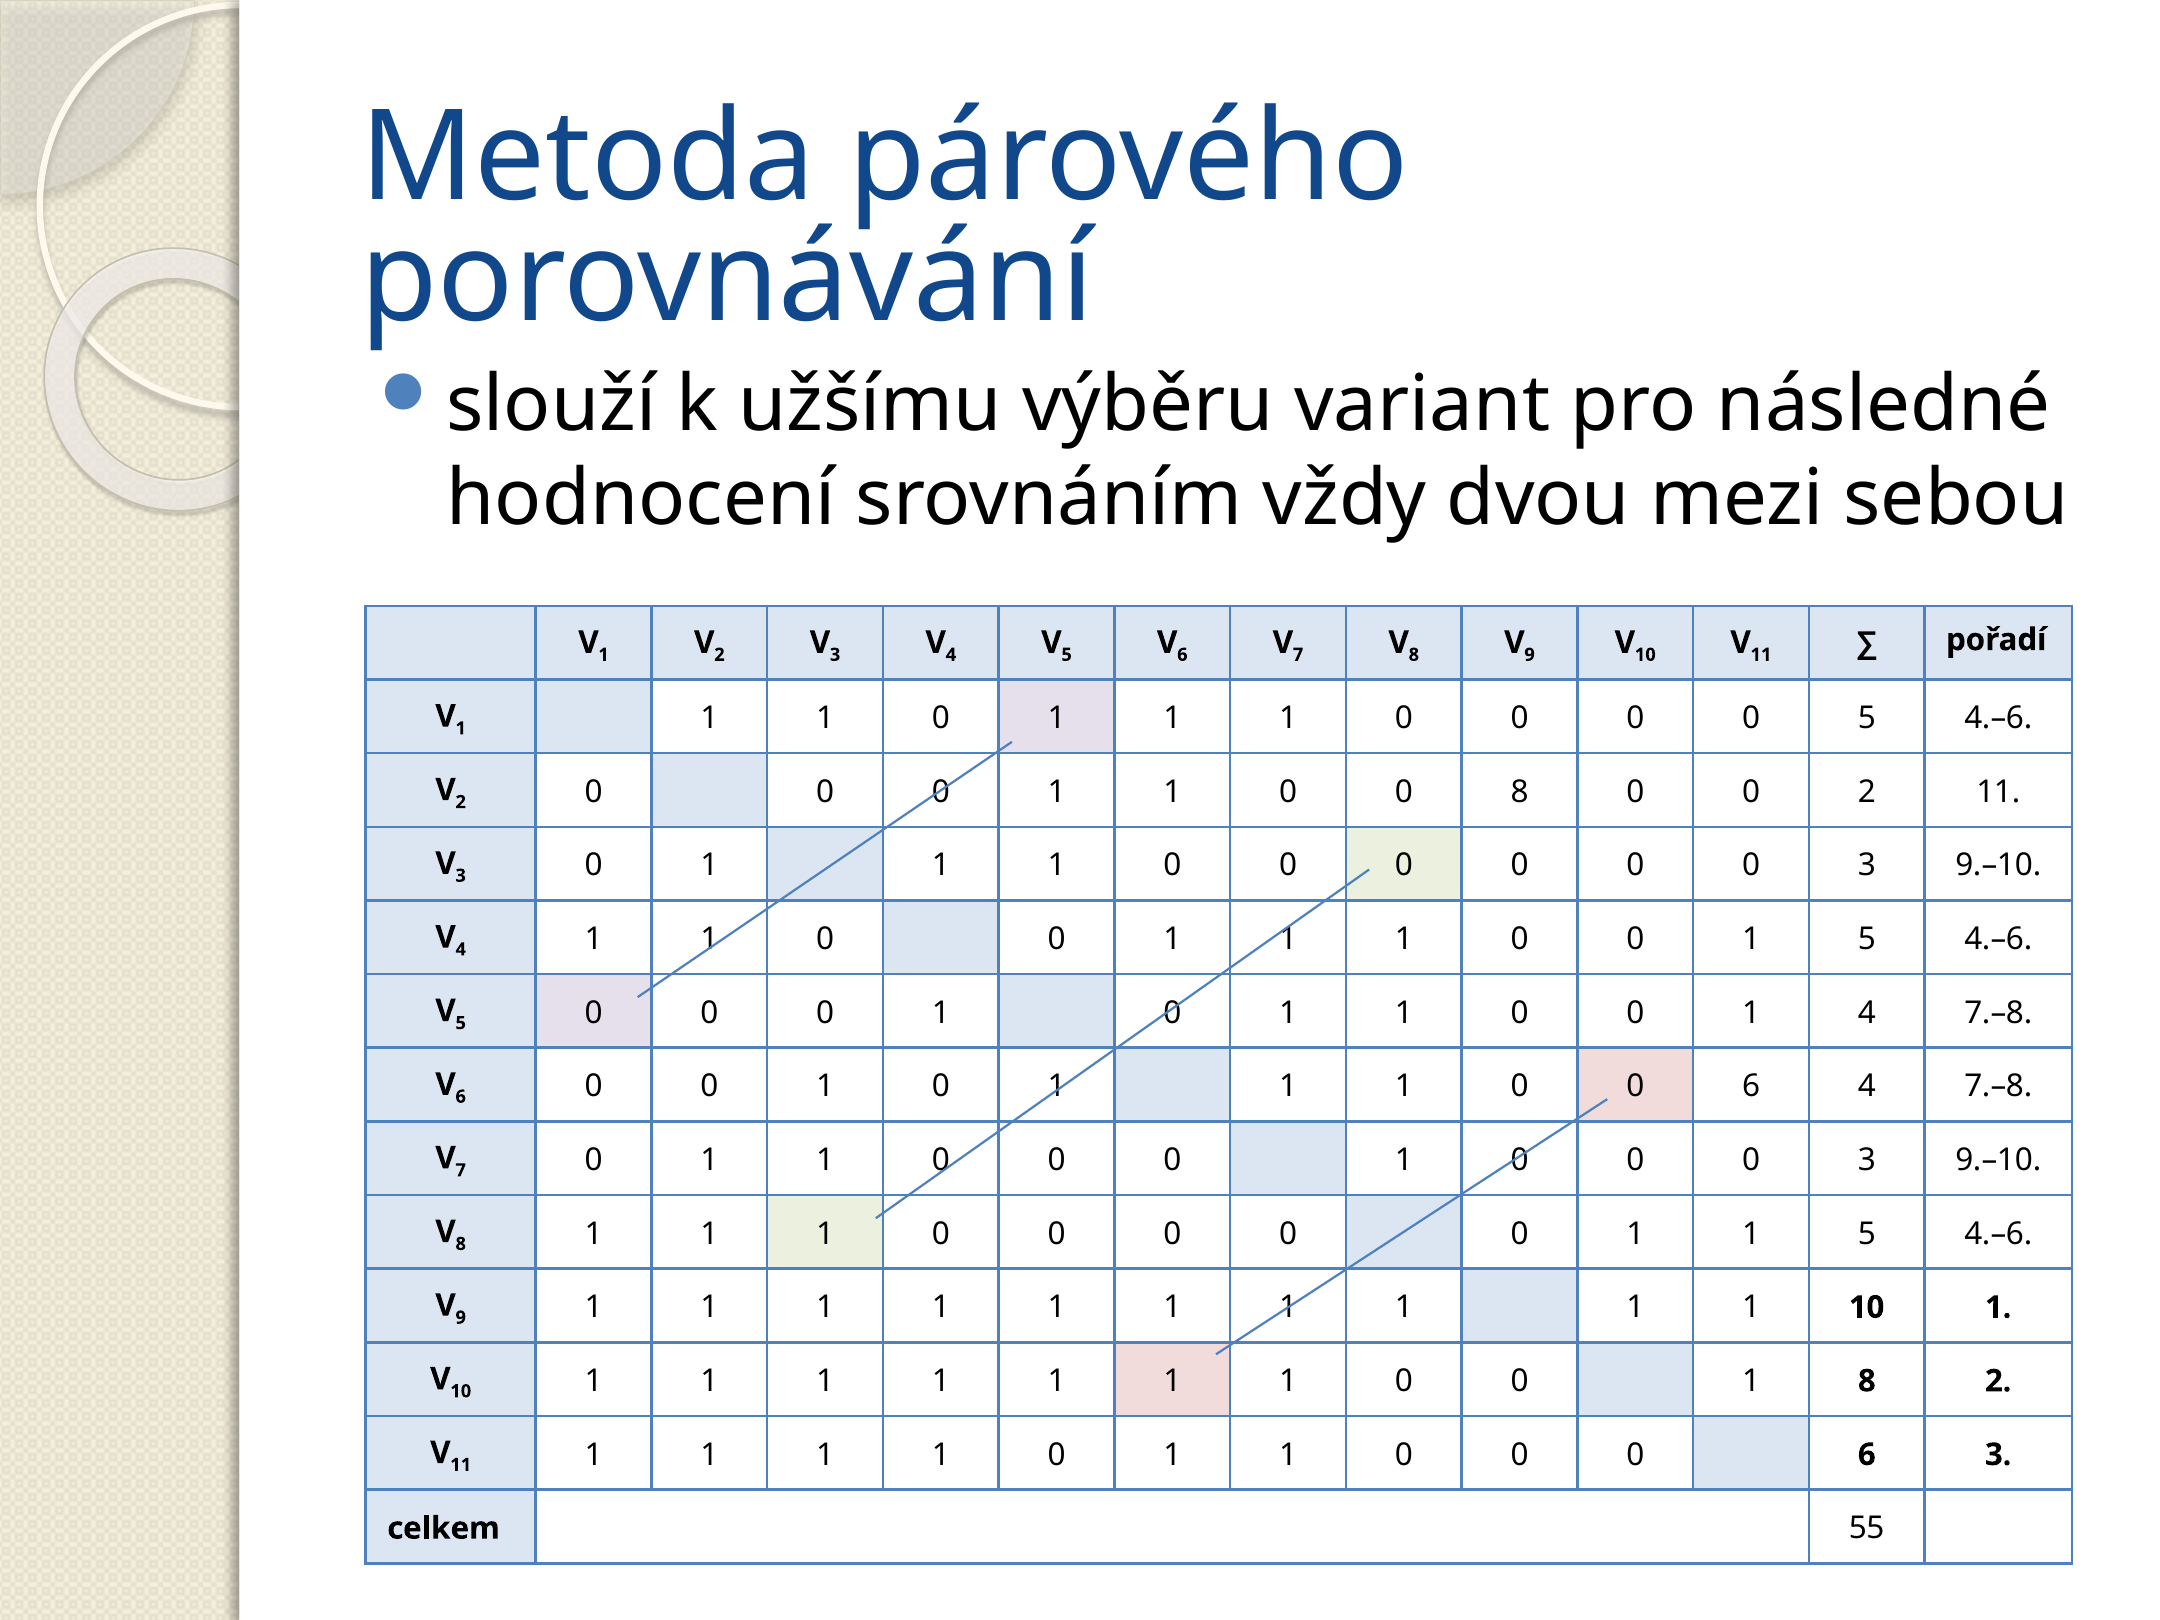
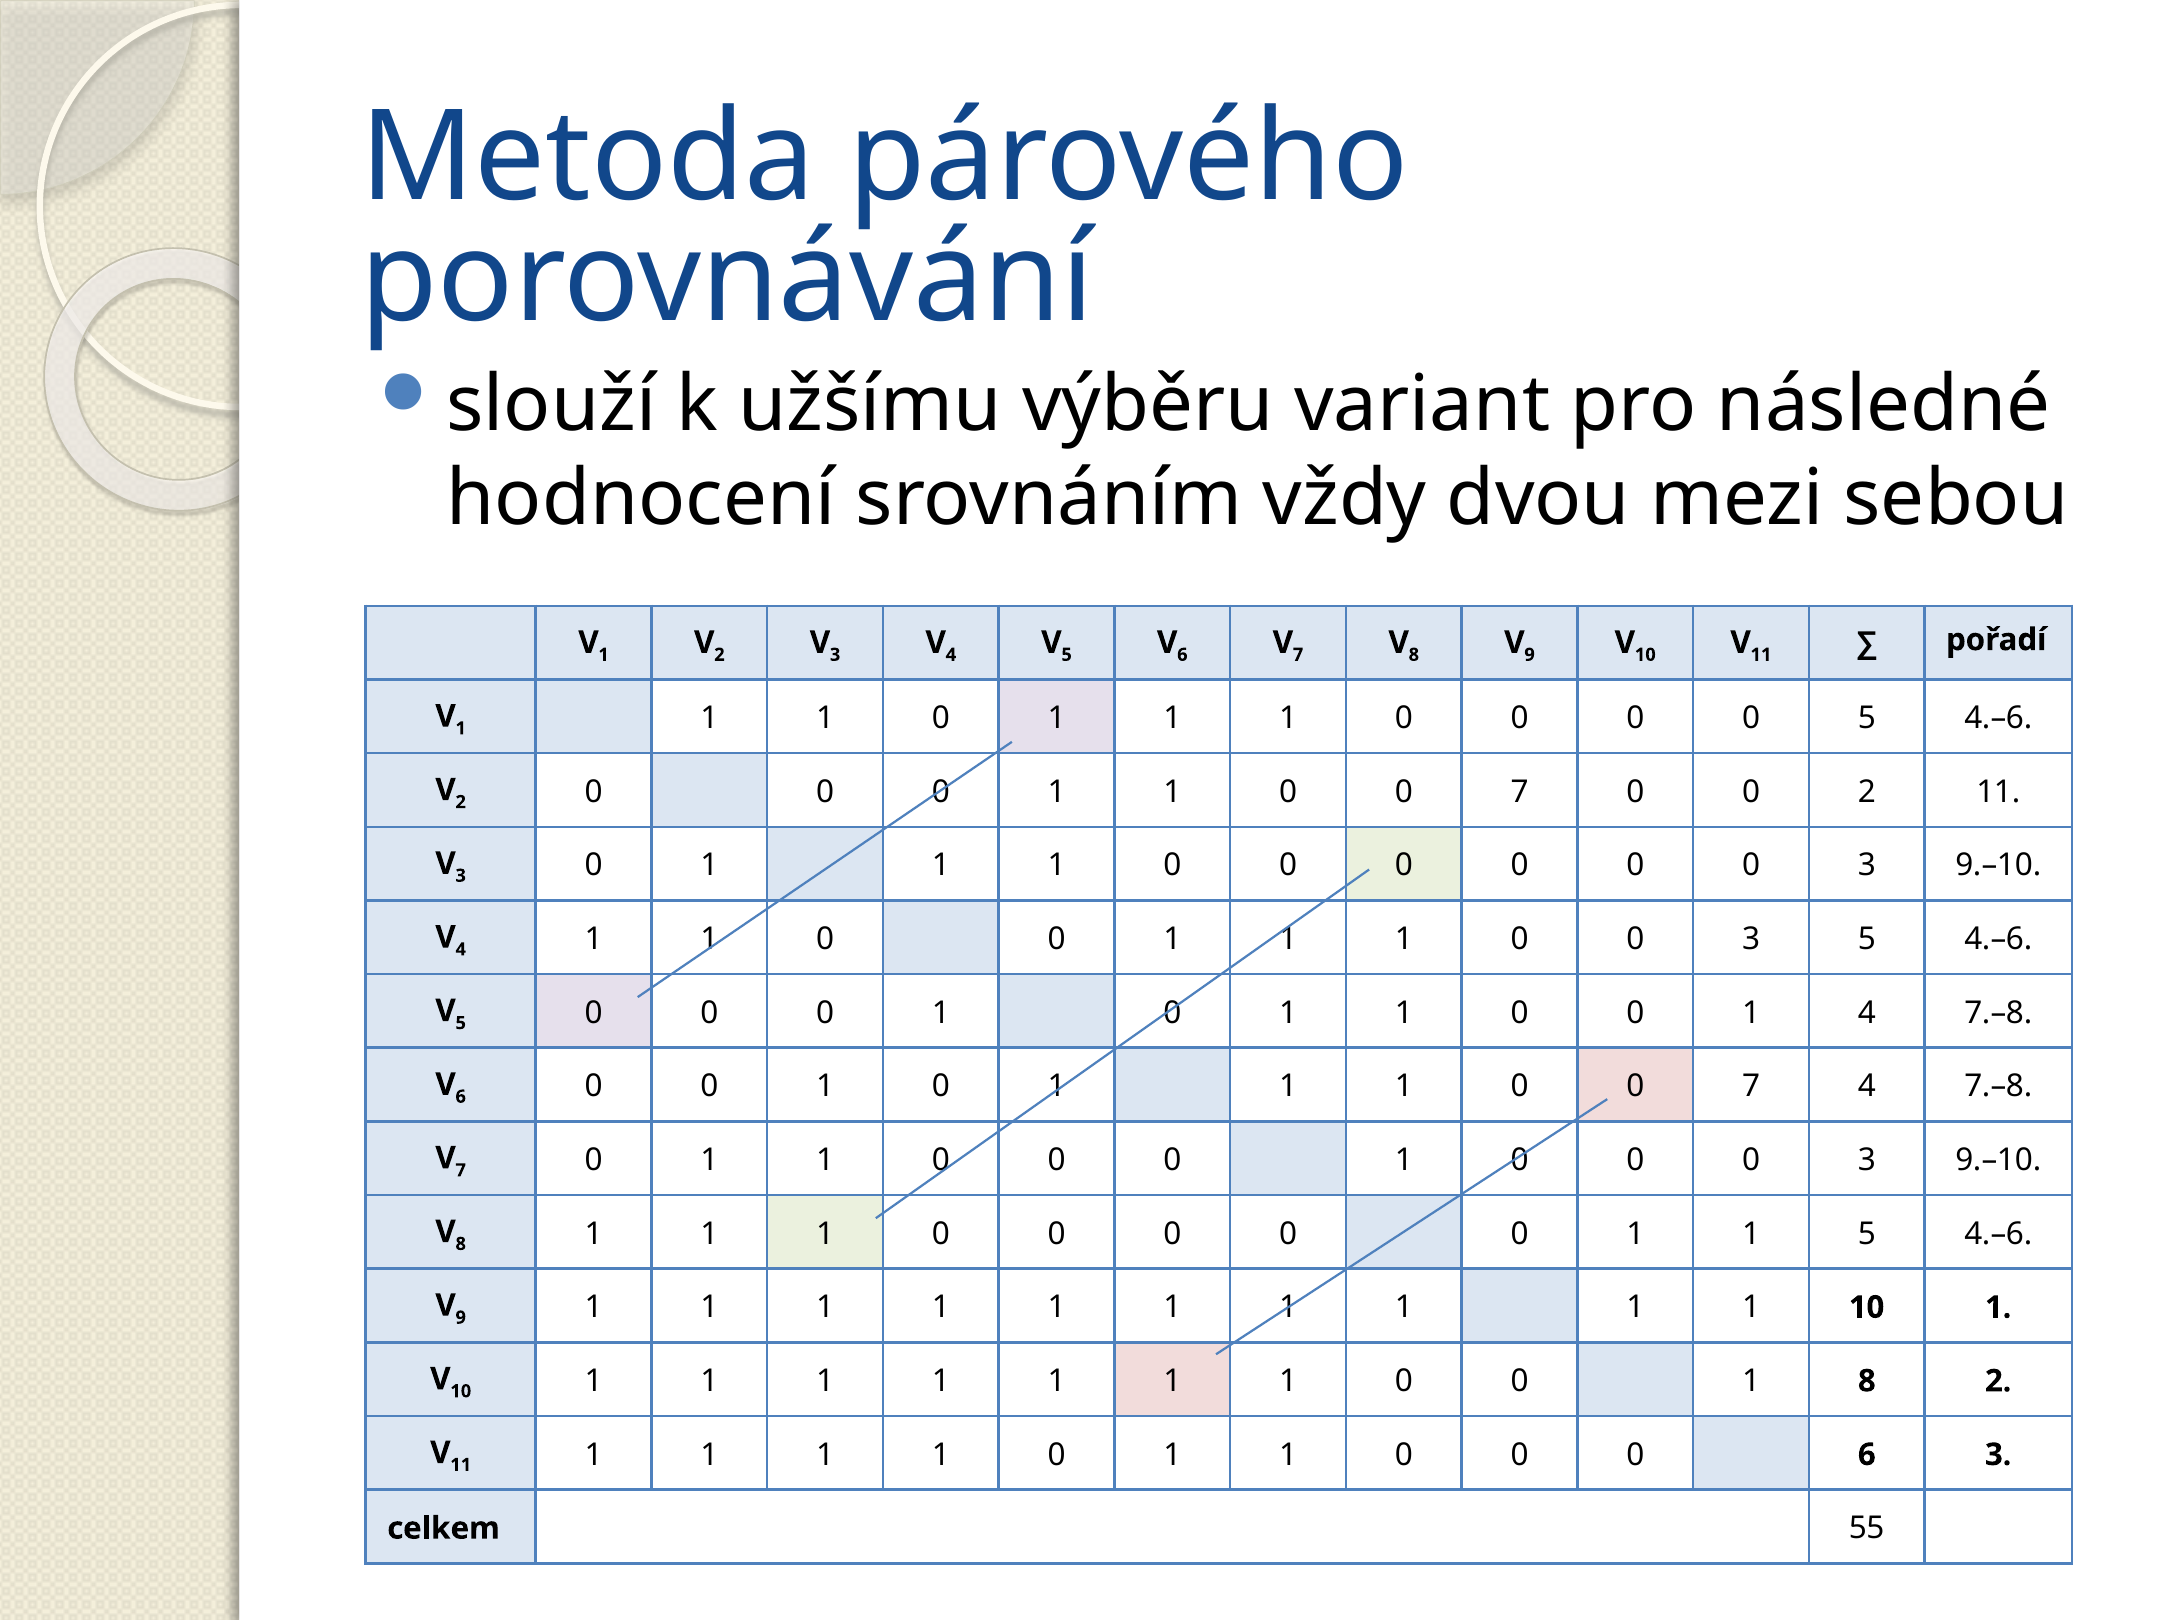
8: 8 -> 7 (1520, 792)
1: 1 -> 3 (1751, 939)
6: 6 -> 7 (1751, 1086)
